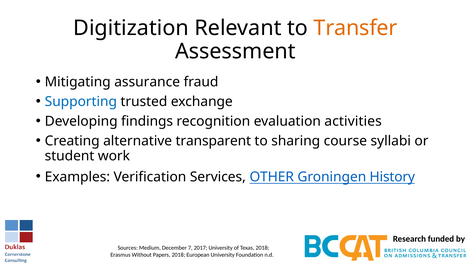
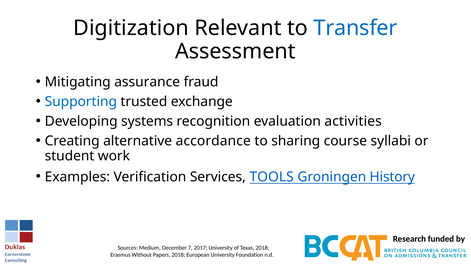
Transfer colour: orange -> blue (356, 28)
findings: findings -> systems (147, 121)
transparent: transparent -> accordance (213, 141)
OTHER: OTHER -> TOOLS (272, 177)
